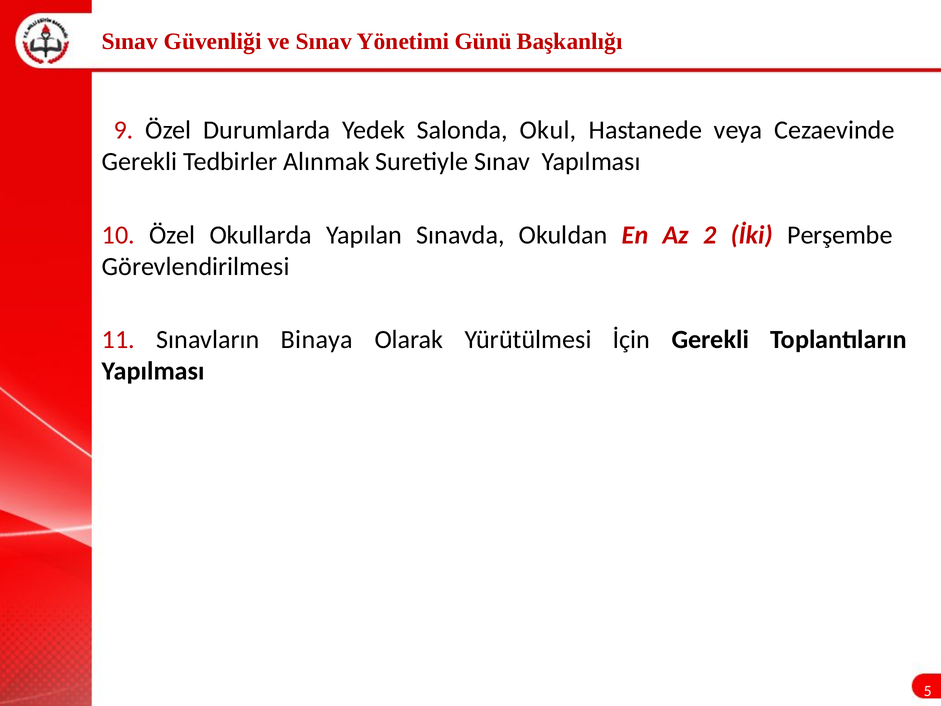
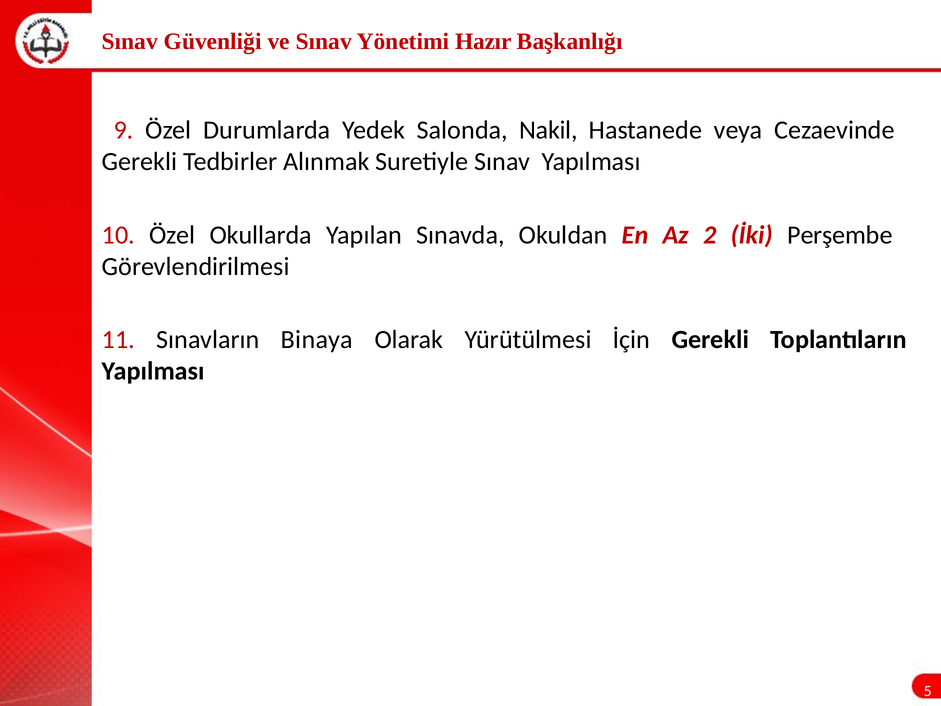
Günü: Günü -> Hazır (483, 41)
Okul: Okul -> Nakil (548, 130)
